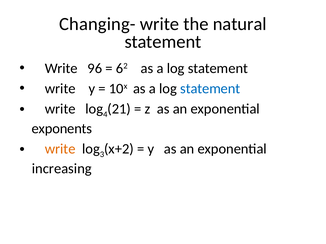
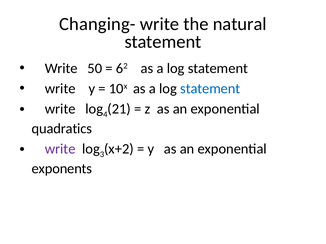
96: 96 -> 50 (95, 68)
exponents: exponents -> quadratics (62, 129)
write colour: orange -> purple (60, 149)
increasing: increasing -> exponents (62, 169)
